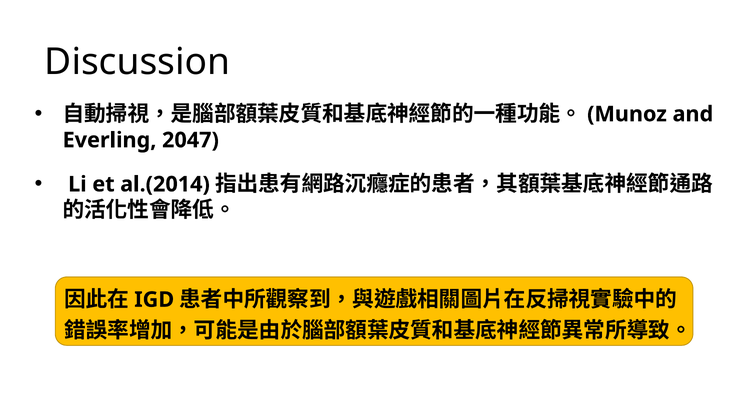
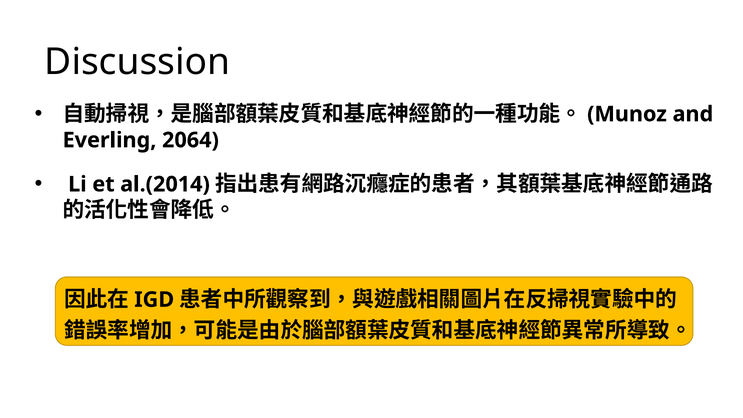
2047: 2047 -> 2064 (190, 140)
